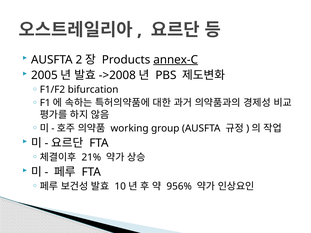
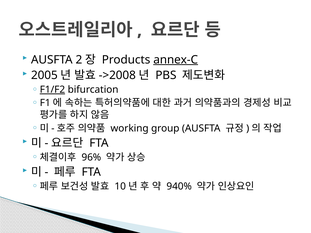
F1/F2 underline: none -> present (52, 90)
21%: 21% -> 96% (91, 157)
956%: 956% -> 940% (179, 187)
